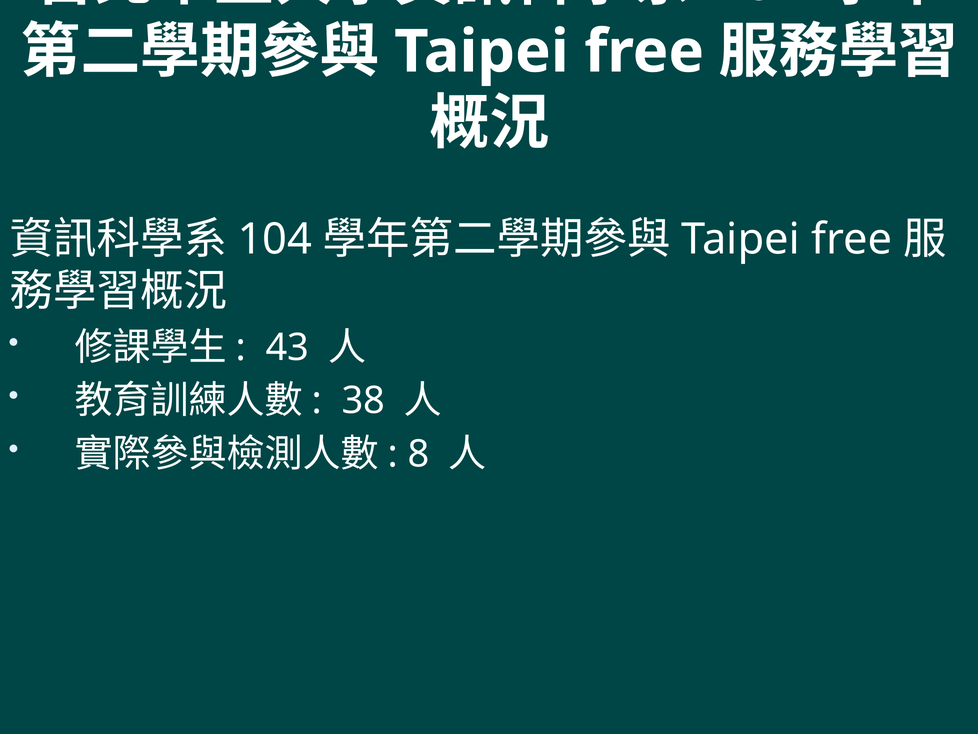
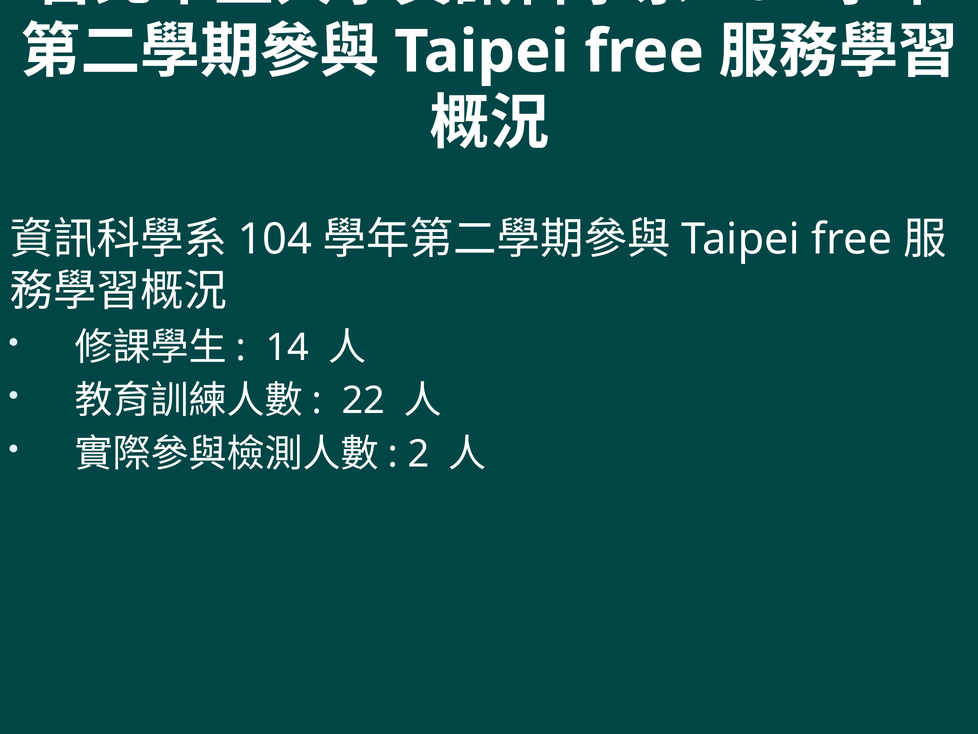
43: 43 -> 14 (287, 347)
38: 38 -> 22 (363, 400)
8: 8 -> 2 (419, 454)
